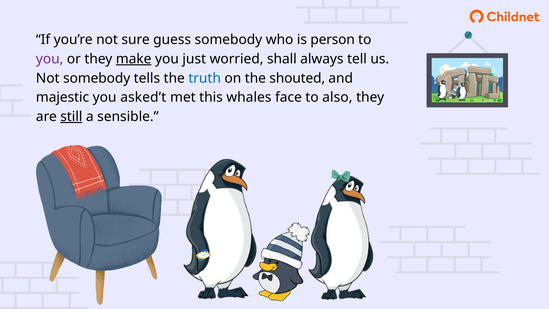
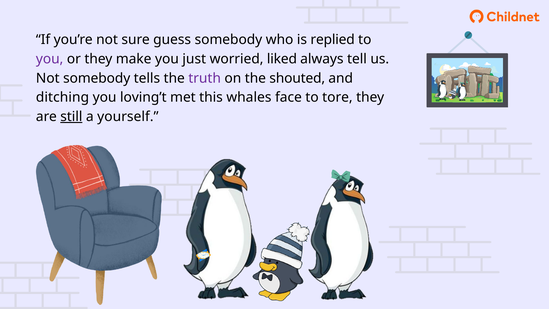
person: person -> replied (333, 40)
make underline: present -> none (134, 59)
shall: shall -> liked (282, 59)
truth colour: blue -> purple (205, 78)
majestic: majestic -> ditching (62, 97)
asked’t: asked’t -> loving’t (143, 97)
also: also -> tore (337, 97)
sensible: sensible -> yourself (128, 117)
